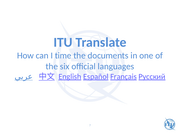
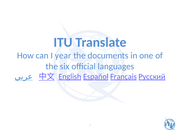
time: time -> year (63, 56)
